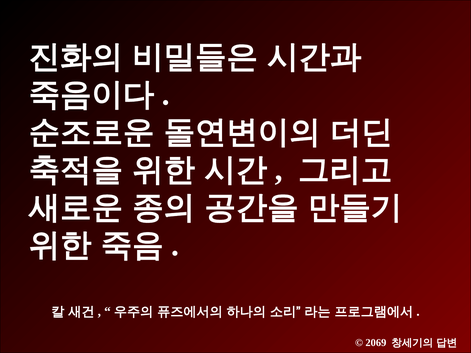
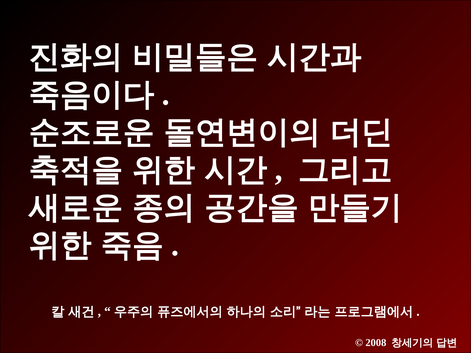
2069: 2069 -> 2008 (376, 343)
